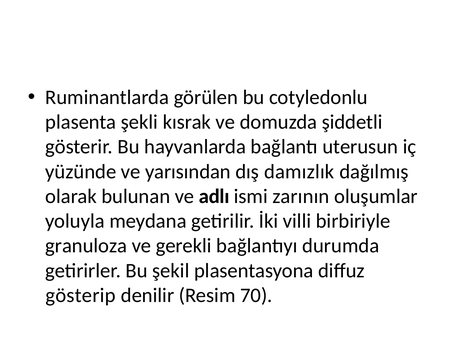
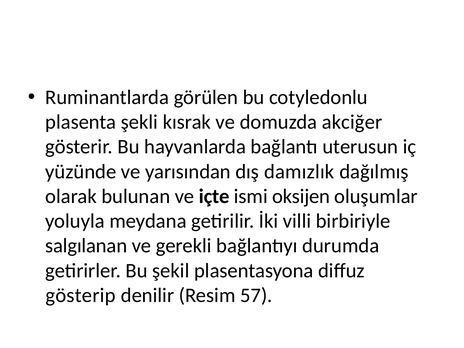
şiddetli: şiddetli -> akciğer (352, 122)
adlı: adlı -> içte (214, 196)
zarının: zarının -> oksijen (301, 196)
granuloza: granuloza -> salgılanan (86, 246)
70: 70 -> 57 (256, 295)
